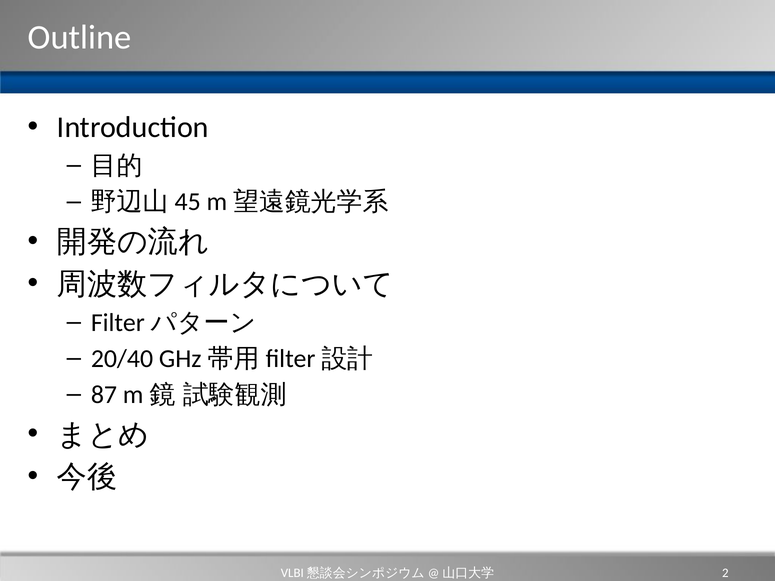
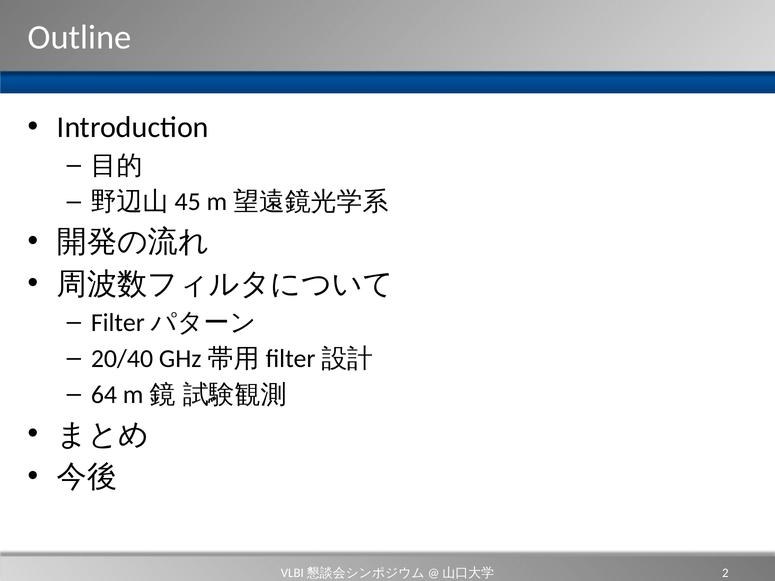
87: 87 -> 64 (104, 395)
